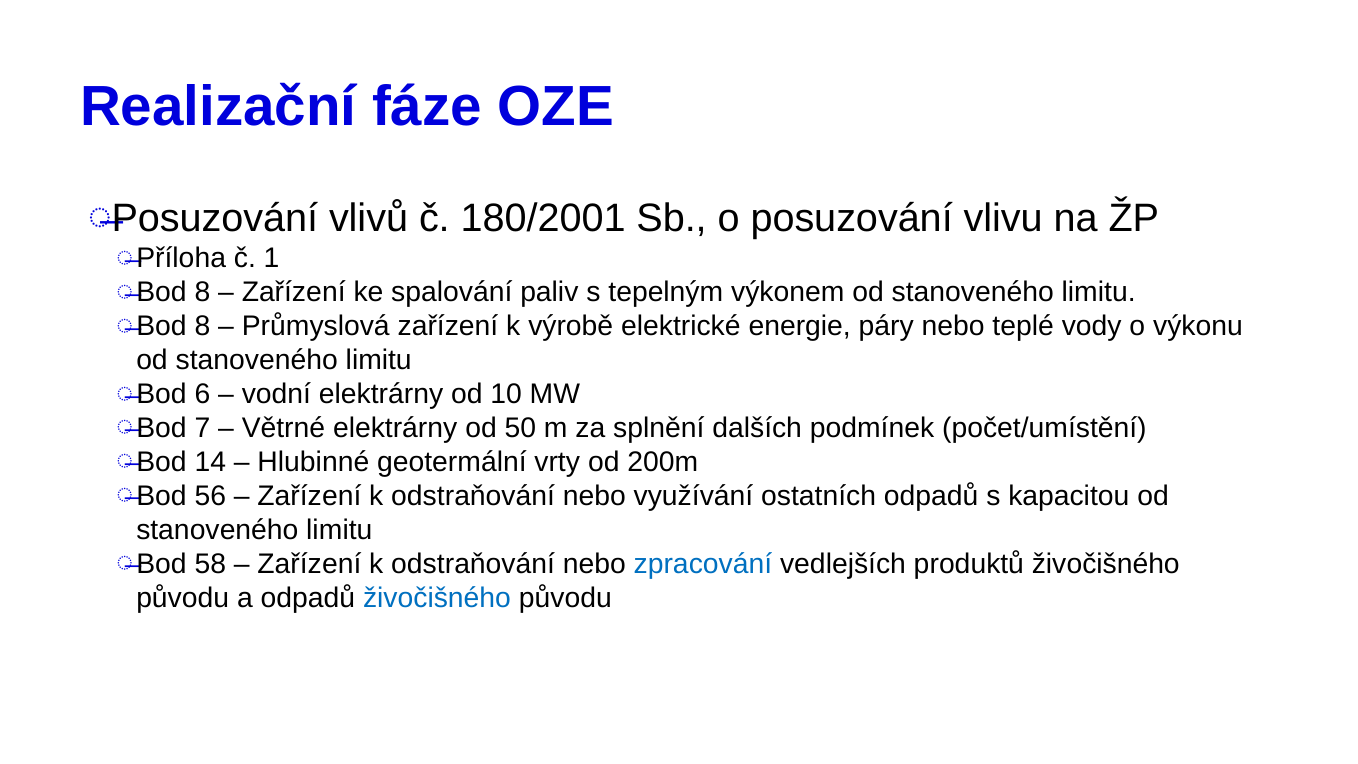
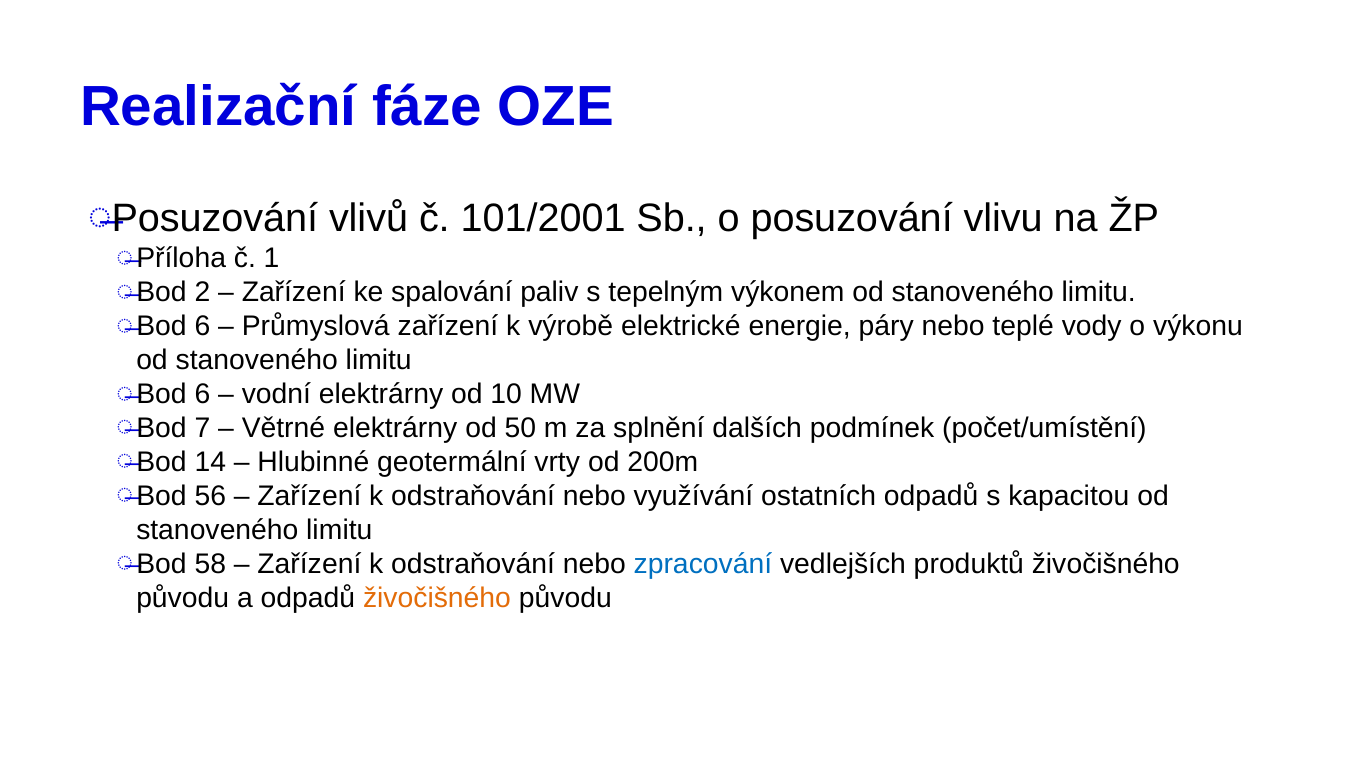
180/2001: 180/2001 -> 101/2001 (543, 218)
8: 8 -> 2 (202, 292)
8: 8 -> 6 (202, 326)
živočišného colour: blue -> orange (437, 598)
